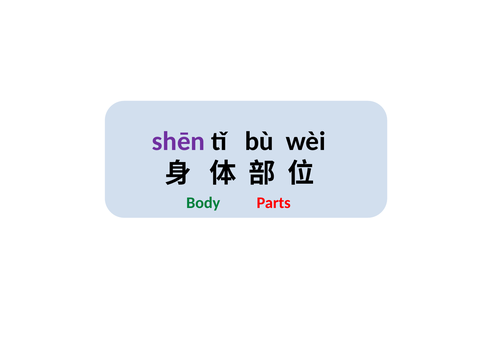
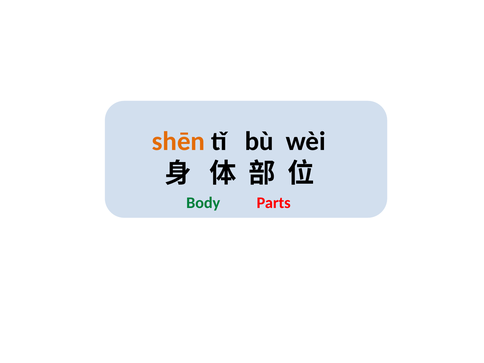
shēn colour: purple -> orange (178, 141)
